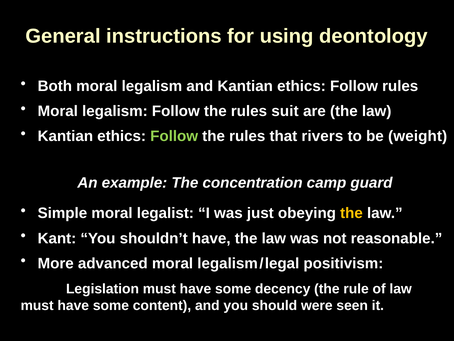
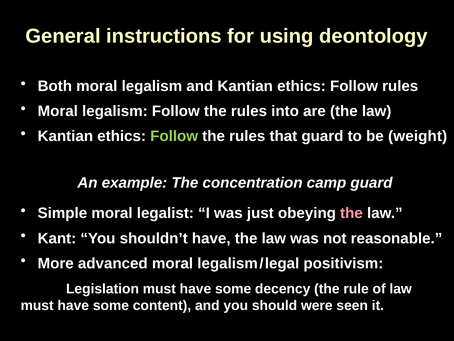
suit: suit -> into (285, 111)
that rivers: rivers -> guard (322, 136)
the colour: yellow -> pink (351, 213)
